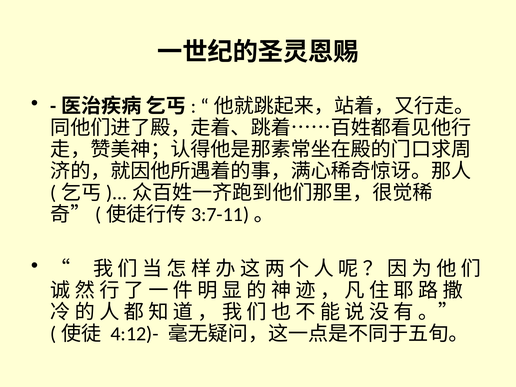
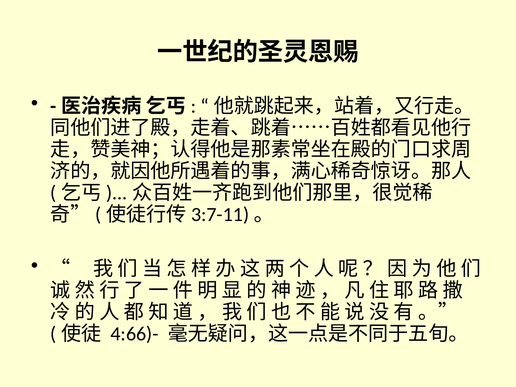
4:12)-: 4:12)- -> 4:66)- (135, 334)
